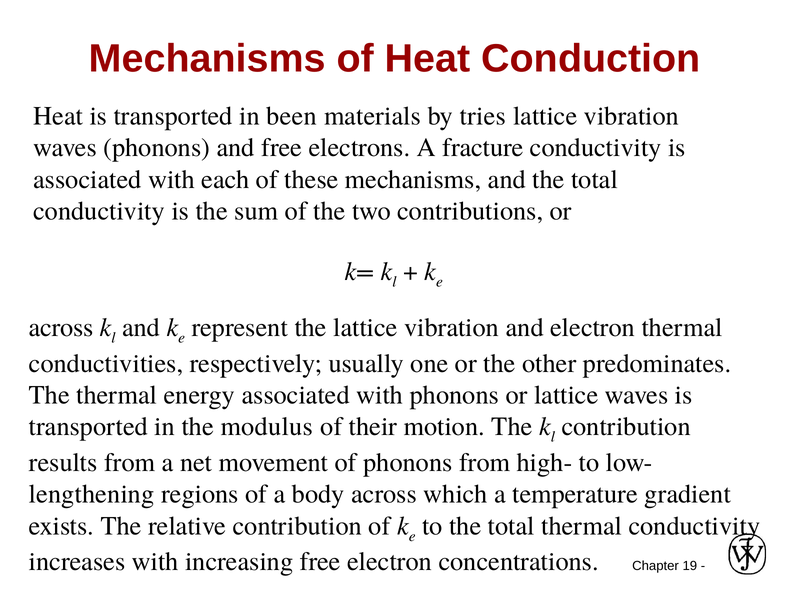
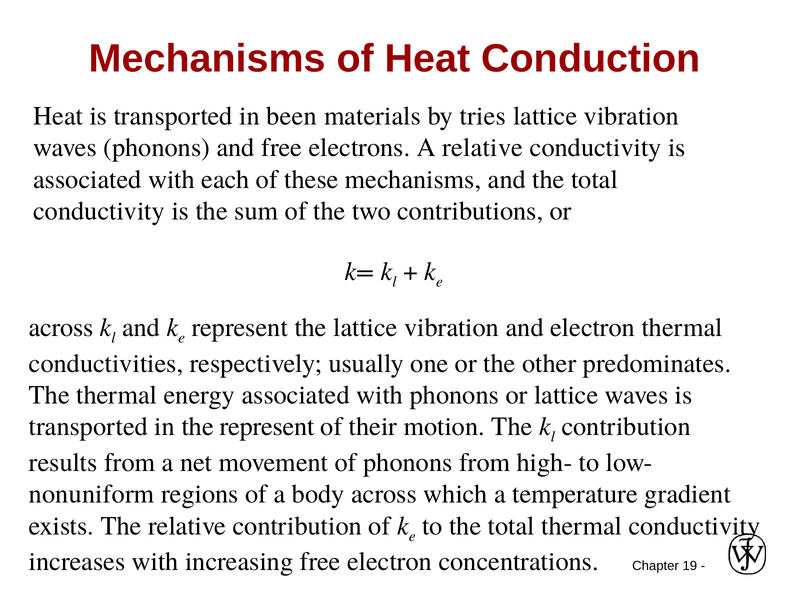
A fracture: fracture -> relative (483, 148)
the modulus: modulus -> represent (267, 426)
lengthening: lengthening -> nonuniform (92, 494)
